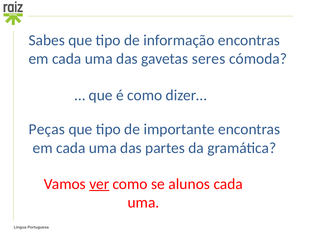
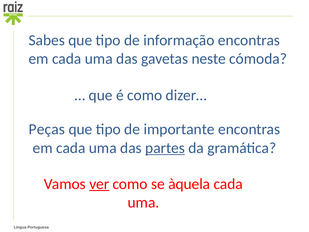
seres: seres -> neste (209, 59)
partes underline: none -> present (165, 148)
alunos: alunos -> àquela (189, 184)
